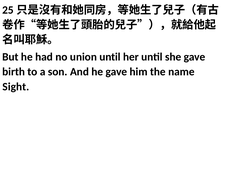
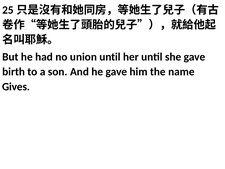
Sight: Sight -> Gives (16, 86)
